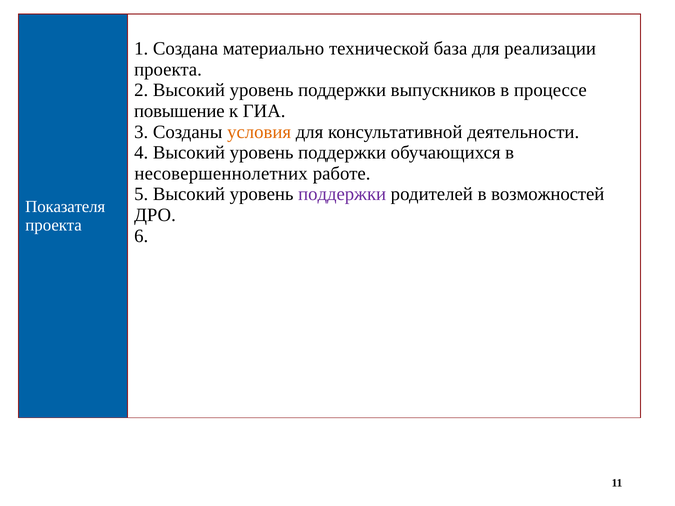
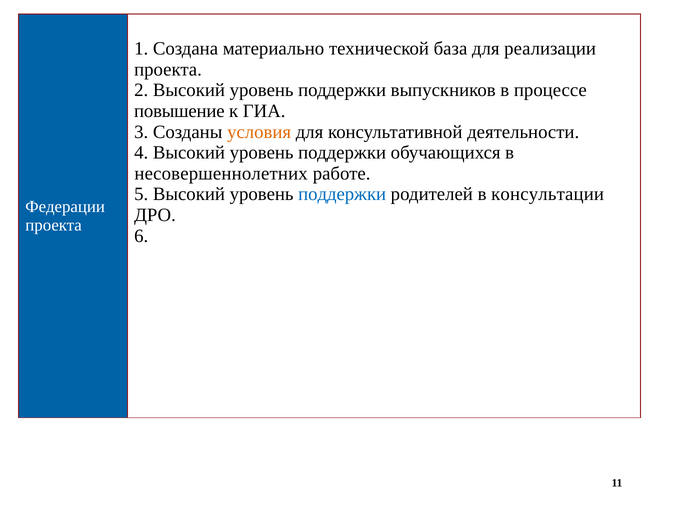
поддержки colour: purple -> blue (342, 194)
возможностей: возможностей -> консультации (548, 194)
Показателя: Показателя -> Федерации (65, 207)
